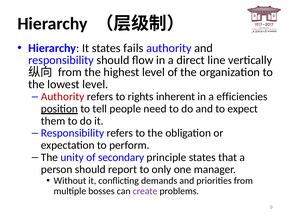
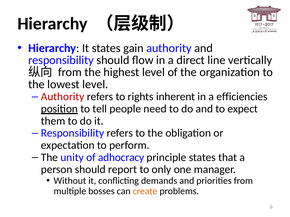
fails: fails -> gain (133, 48)
secondary: secondary -> adhocracy (121, 158)
create colour: purple -> orange (145, 192)
